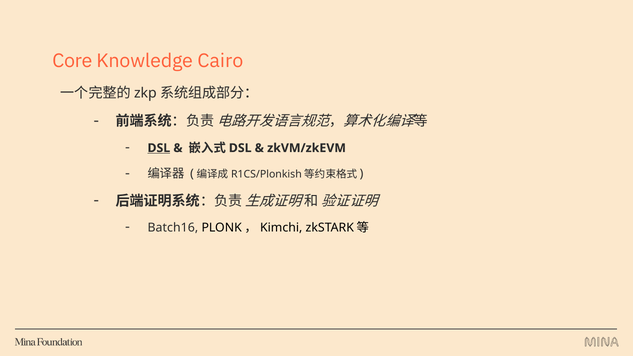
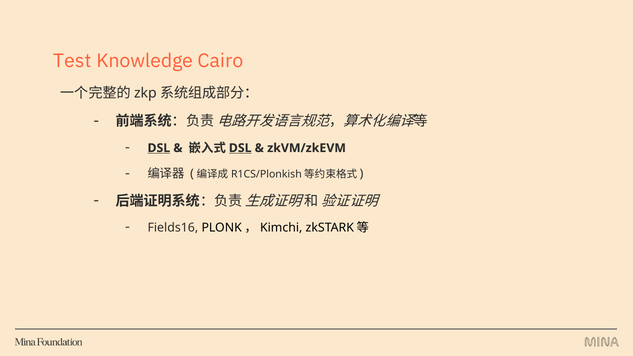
Core: Core -> Test (72, 61)
DSL underline: none -> present (240, 148)
Batch16: Batch16 -> Fields16 (173, 228)
